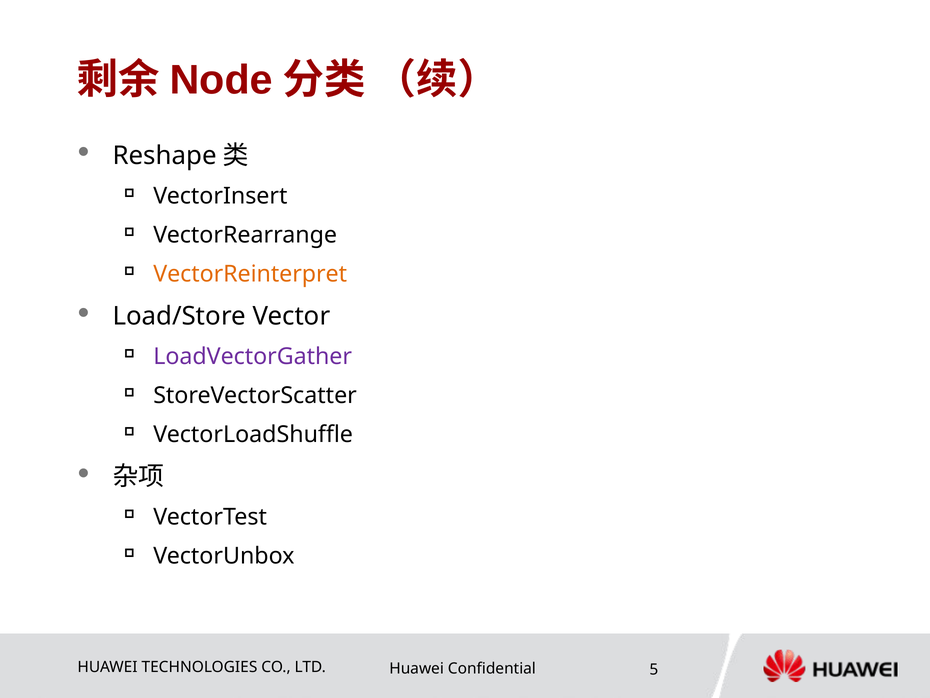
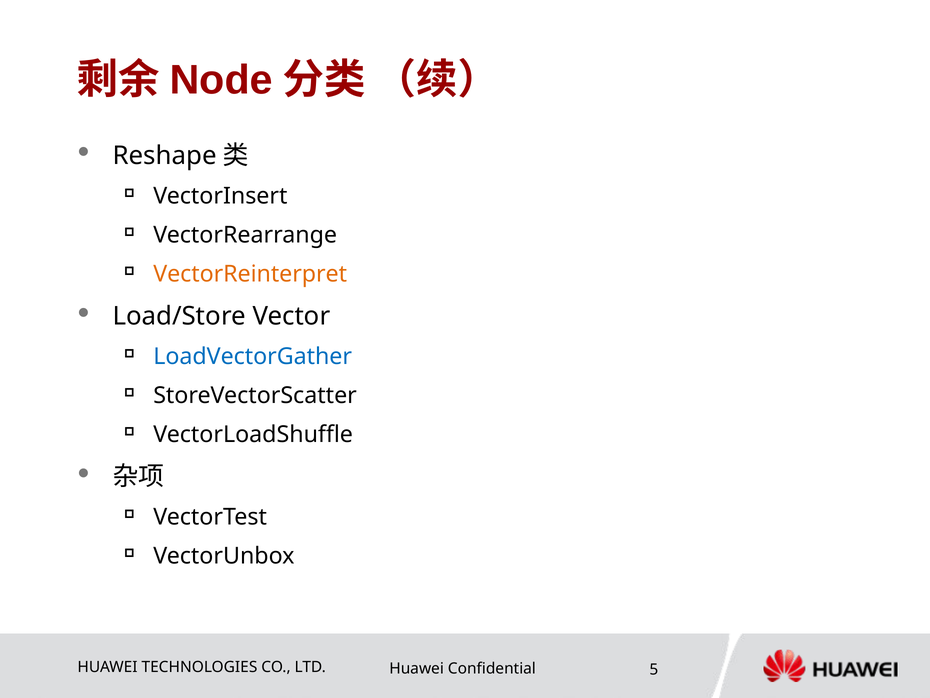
LoadVectorGather colour: purple -> blue (253, 356)
